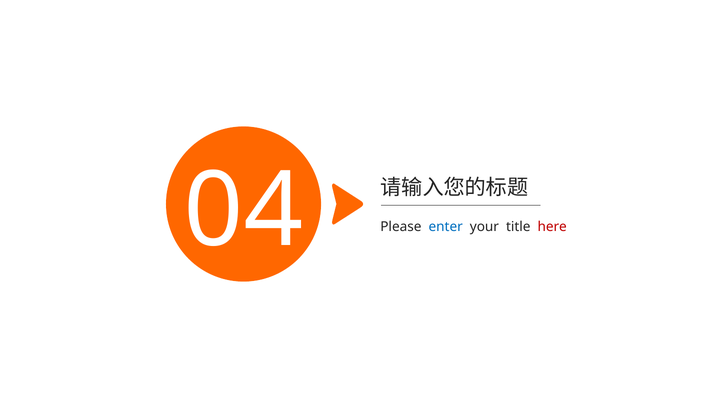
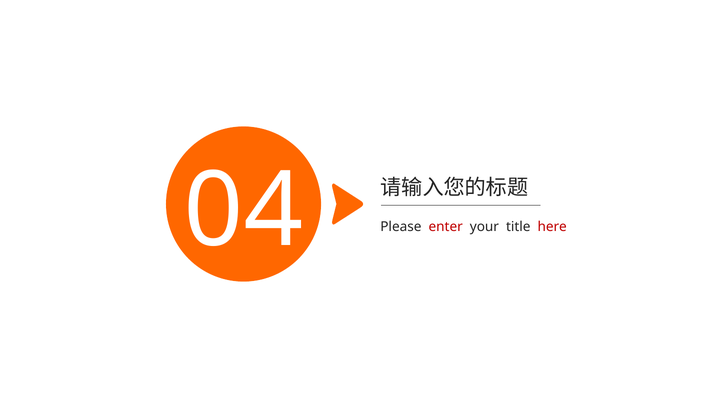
enter colour: blue -> red (446, 227)
